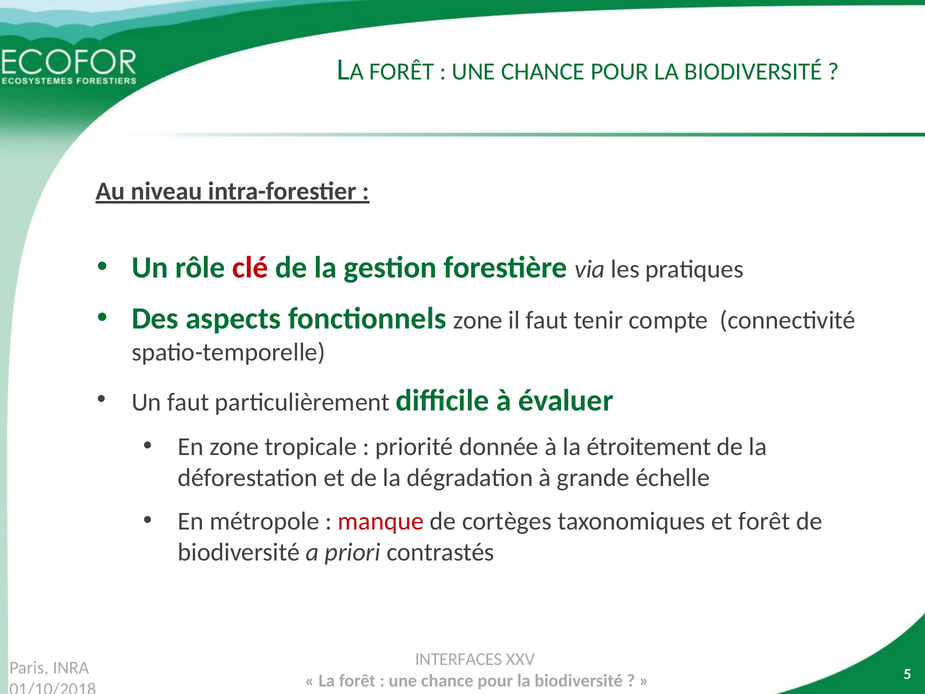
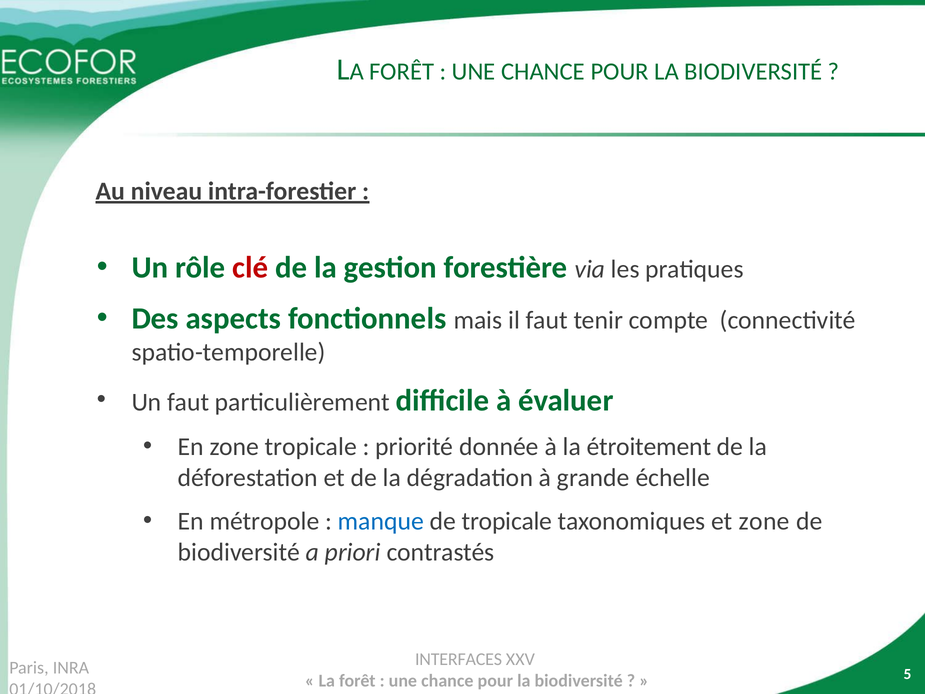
fonctionnels zone: zone -> mais (478, 320)
manque colour: red -> blue (381, 521)
de cortèges: cortèges -> tropicale (507, 521)
et forêt: forêt -> zone (764, 521)
